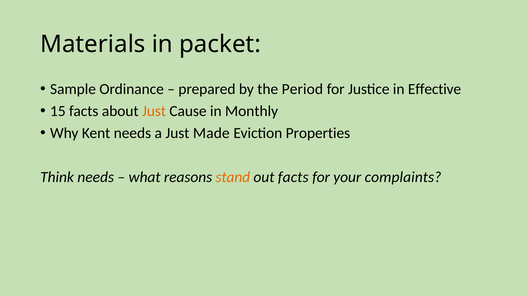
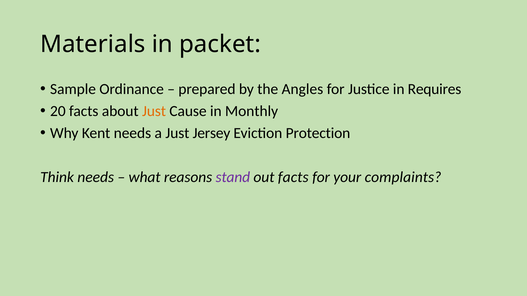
Period: Period -> Angles (302, 89)
Effective: Effective -> Requires (435, 89)
15: 15 -> 20 (58, 111)
Made: Made -> Jersey (211, 133)
Properties: Properties -> Protection (318, 133)
stand colour: orange -> purple (233, 177)
